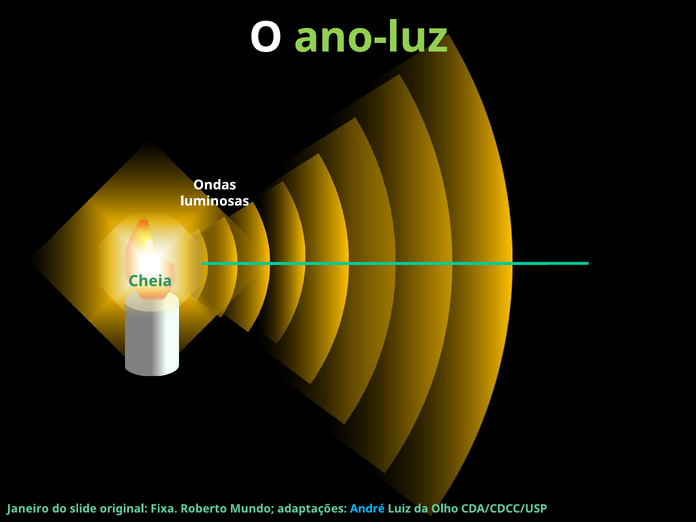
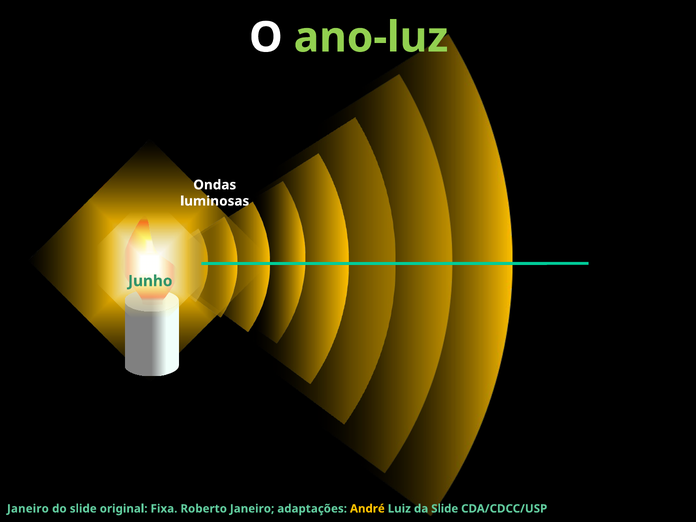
Cheia: Cheia -> Junho (150, 281)
Roberto Mundo: Mundo -> Janeiro (252, 509)
André colour: light blue -> yellow (367, 509)
da Olho: Olho -> Slide (445, 509)
